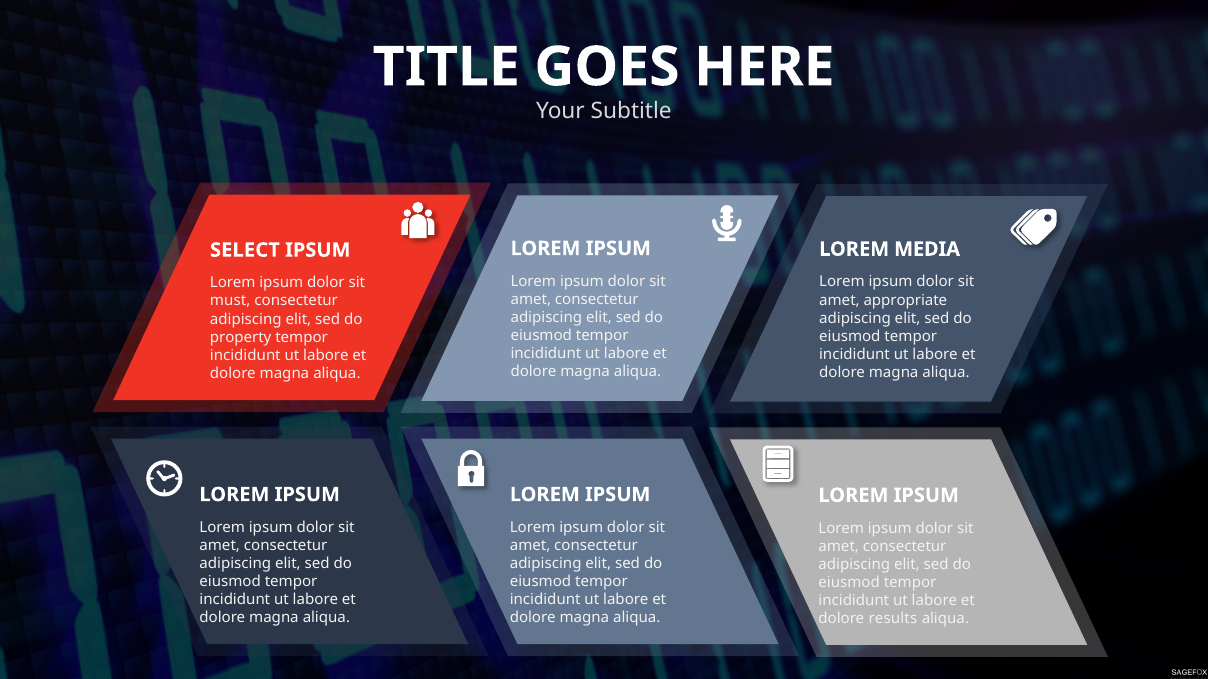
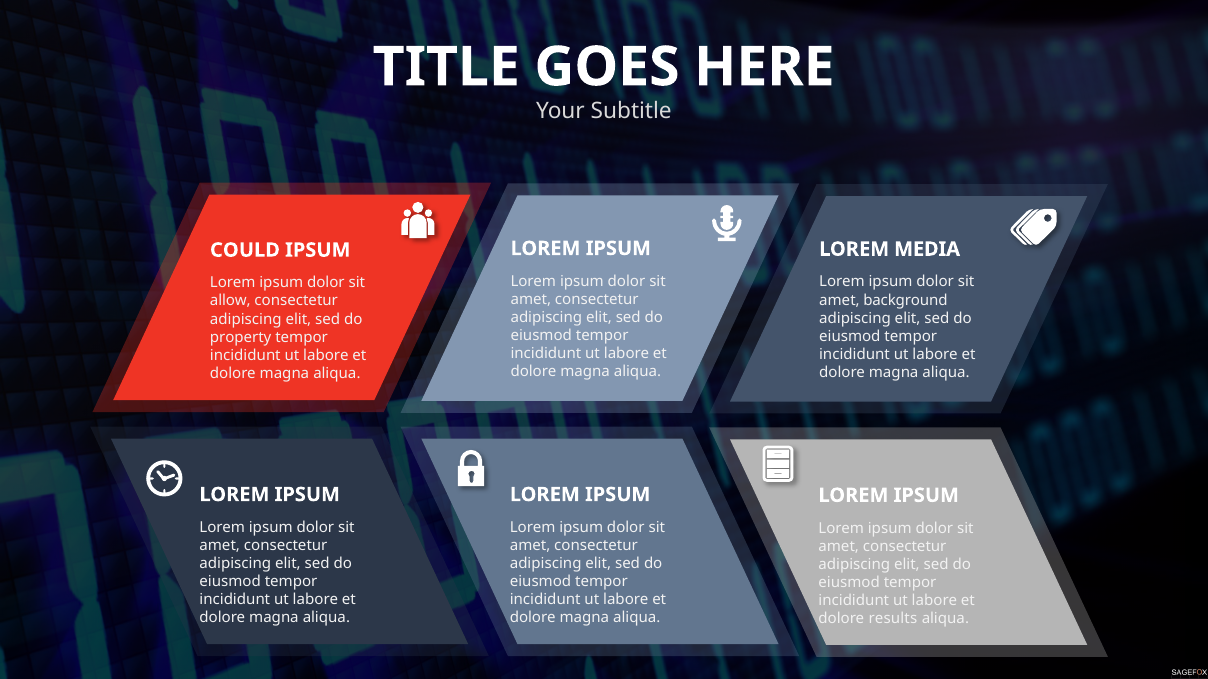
SELECT: SELECT -> COULD (245, 250)
appropriate: appropriate -> background (905, 300)
must: must -> allow (230, 301)
